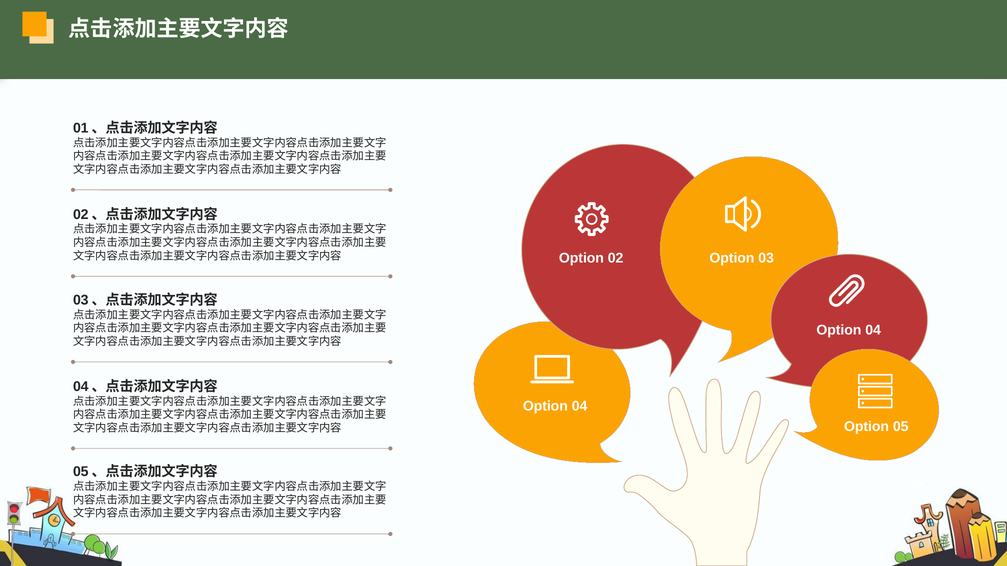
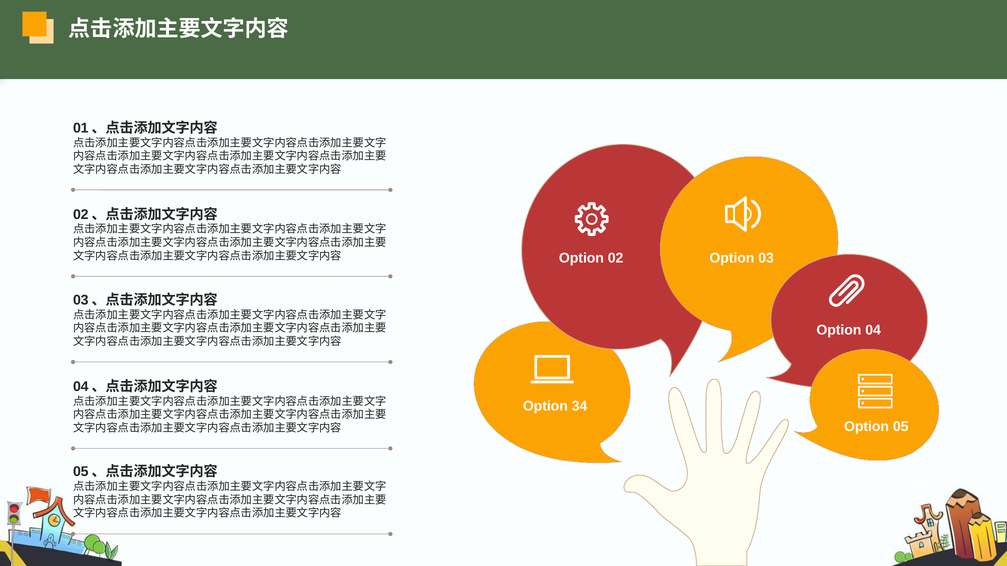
04: 04 -> 34 (580, 406)
